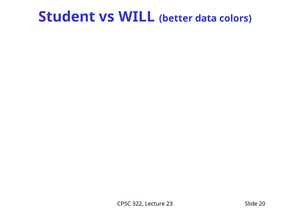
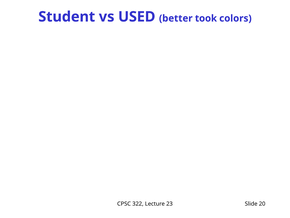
WILL: WILL -> USED (137, 17)
data: data -> took (206, 18)
